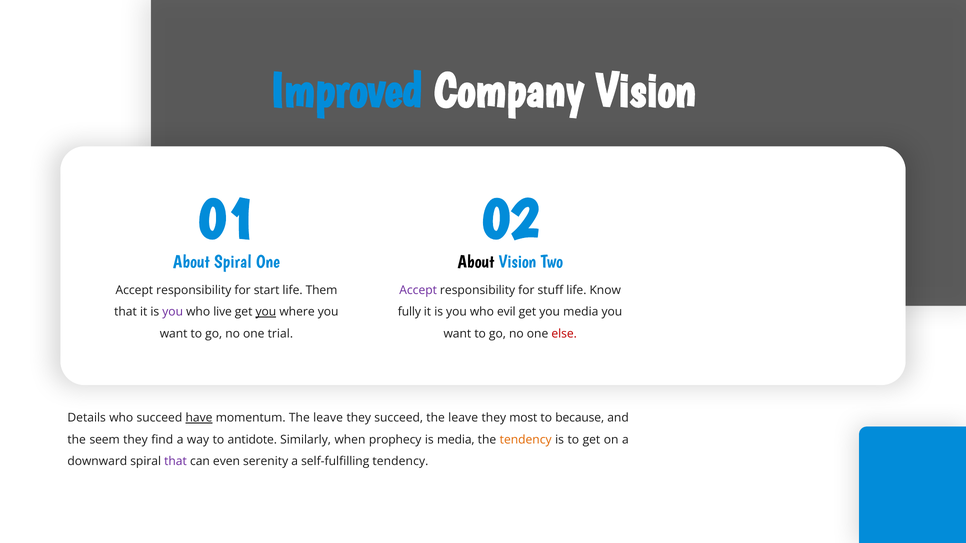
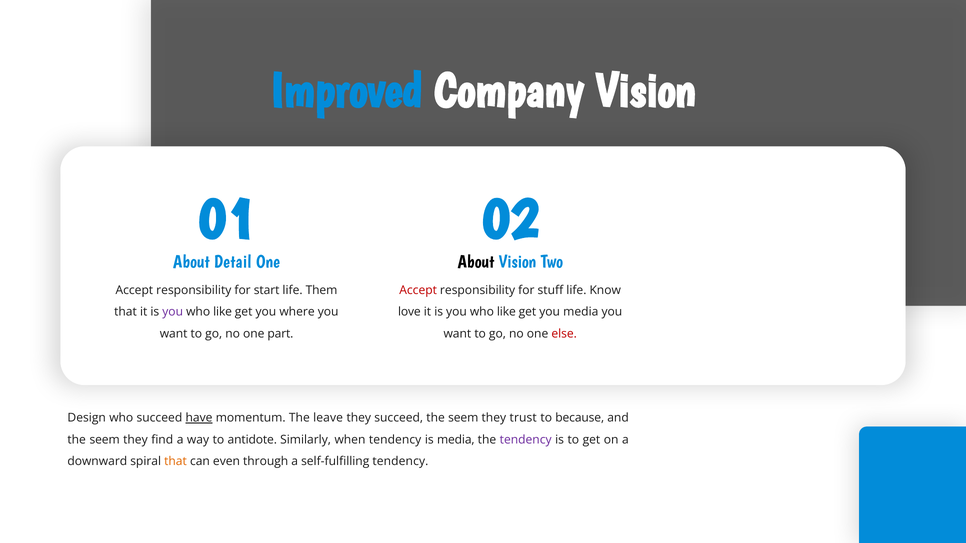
About Spiral: Spiral -> Detail (233, 262)
Accept colour: purple -> red (418, 290)
live: live -> like (223, 312)
you underline: present -> none (266, 312)
fully: fully -> love (409, 312)
evil: evil -> like (506, 312)
trial: trial -> part (280, 334)
Details: Details -> Design (87, 418)
succeed the leave: leave -> seem (463, 418)
most: most -> trust (523, 418)
when prophecy: prophecy -> tendency (395, 440)
tendency colour: orange -> purple (526, 440)
that colour: purple -> orange (176, 462)
serenity: serenity -> through (266, 462)
